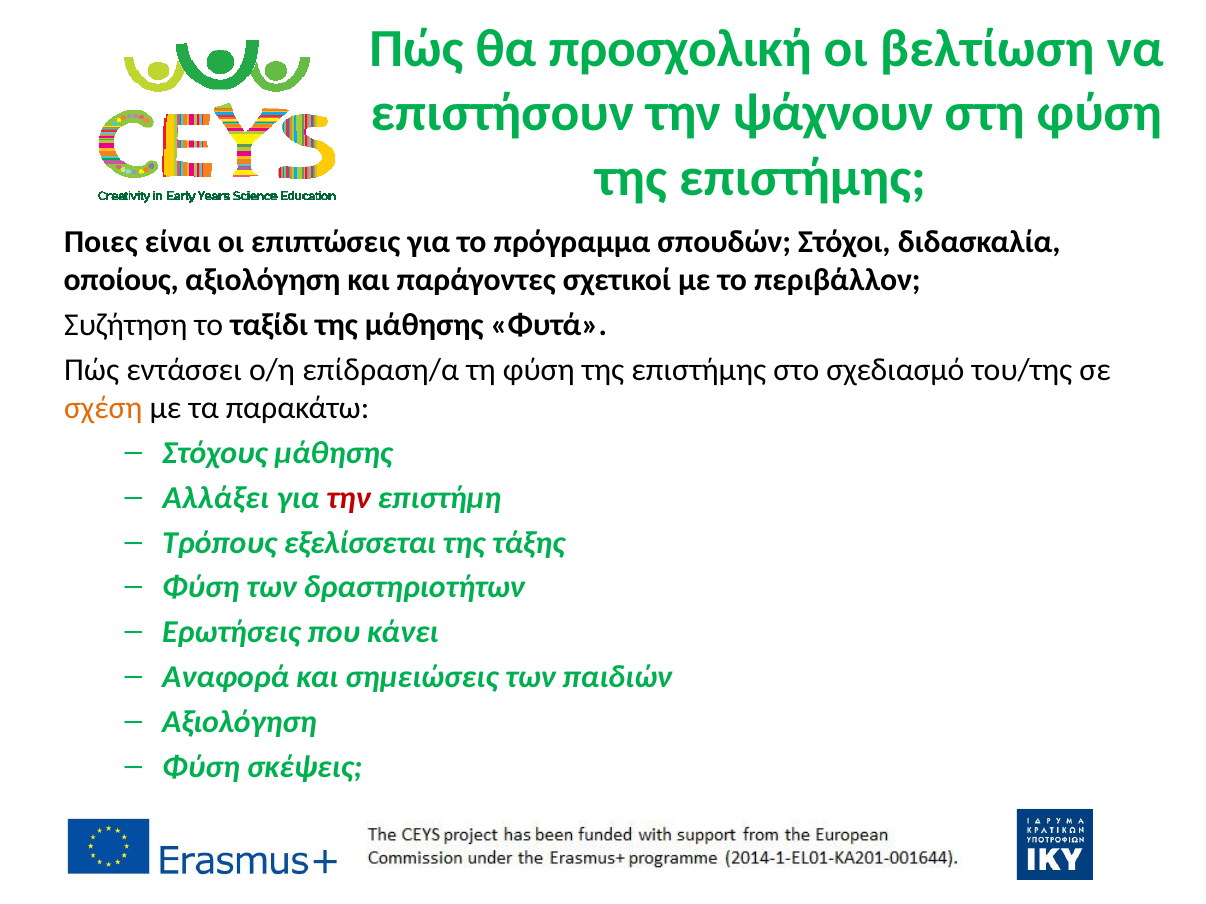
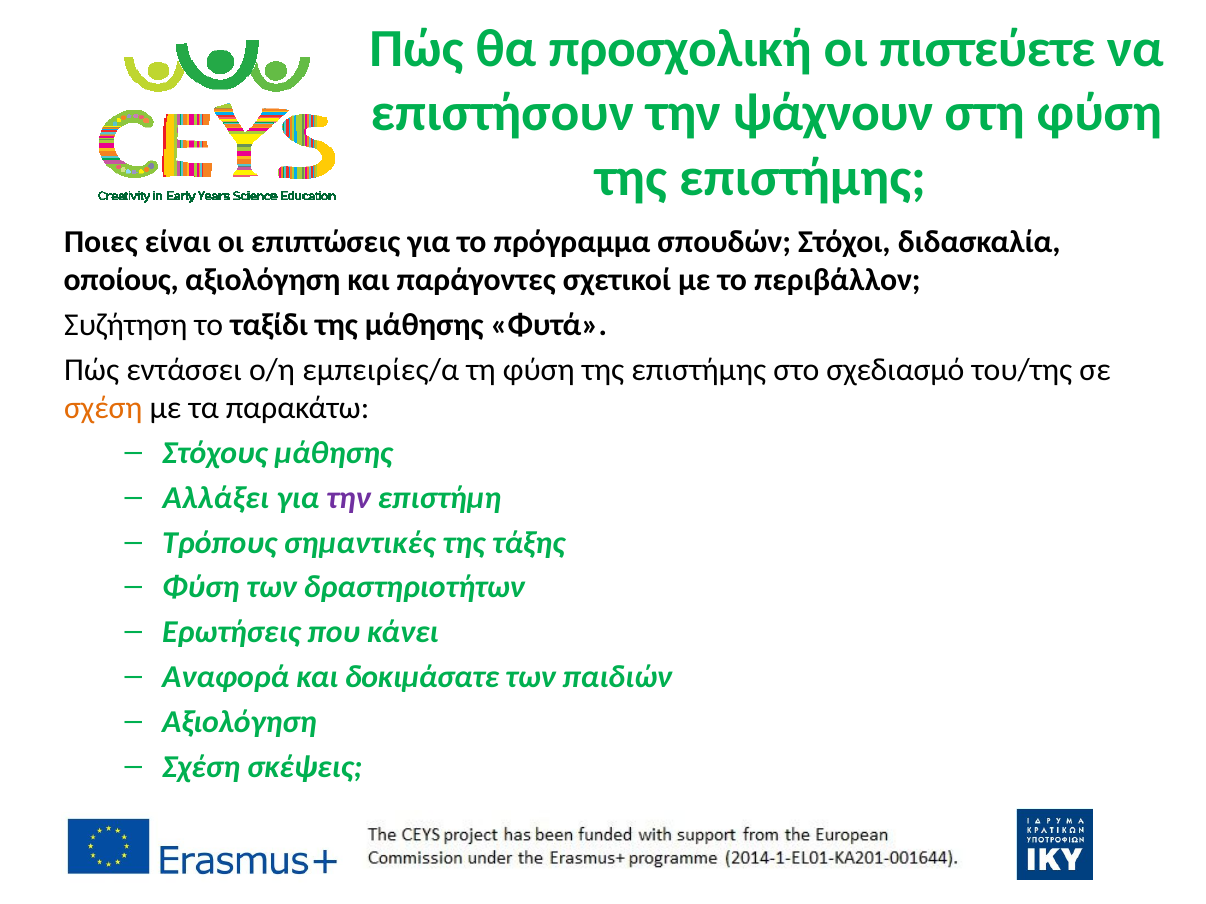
βελτίωση: βελτίωση -> πιστεύετε (988, 49)
επίδραση/α: επίδραση/α -> εμπειρίες/α (381, 370)
την colour: red -> purple (348, 498)
εξελίσσεται: εξελίσσεται -> σημαντικές (360, 543)
σημειώσεις: σημειώσεις -> δοκιμάσατε (422, 677)
Φύση: Φύση -> Σχέση (201, 767)
